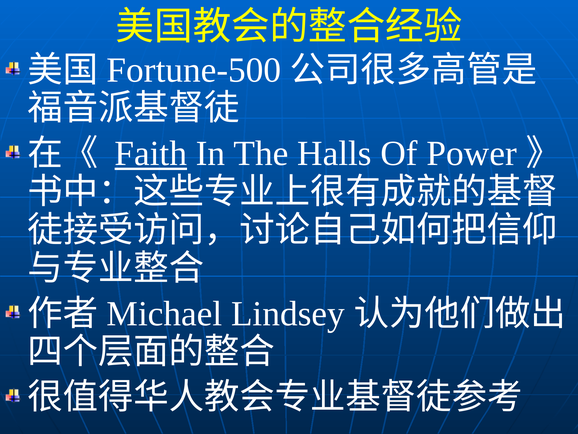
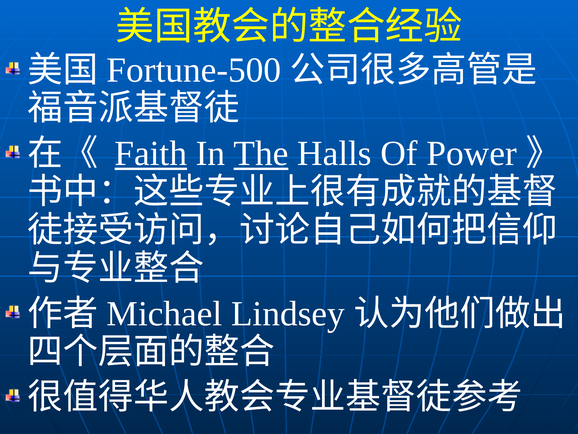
The underline: none -> present (261, 153)
